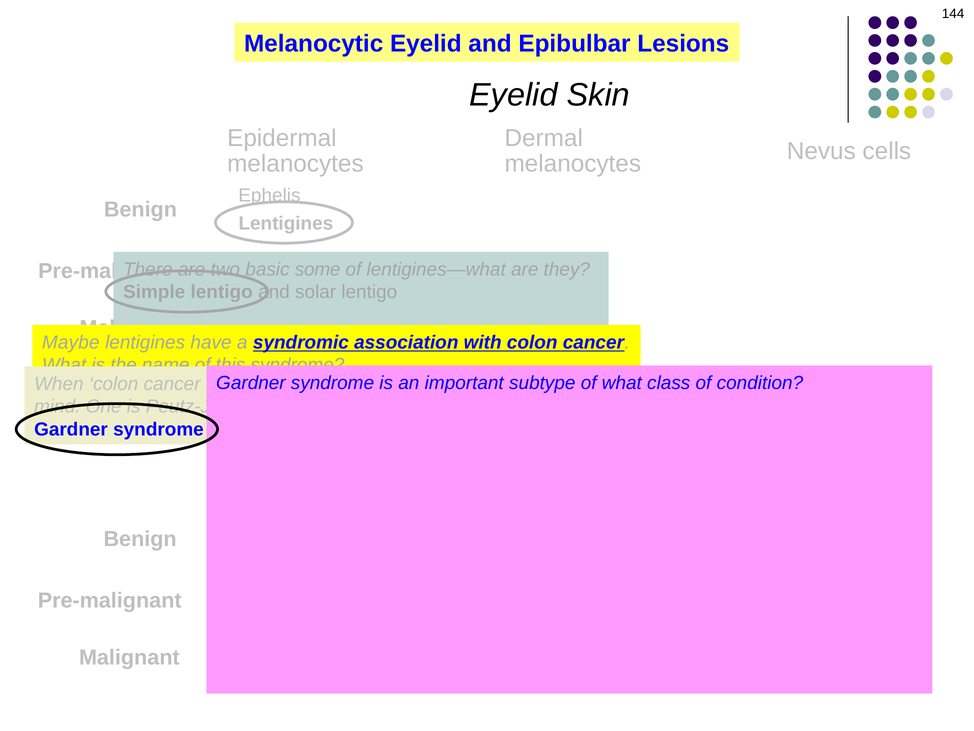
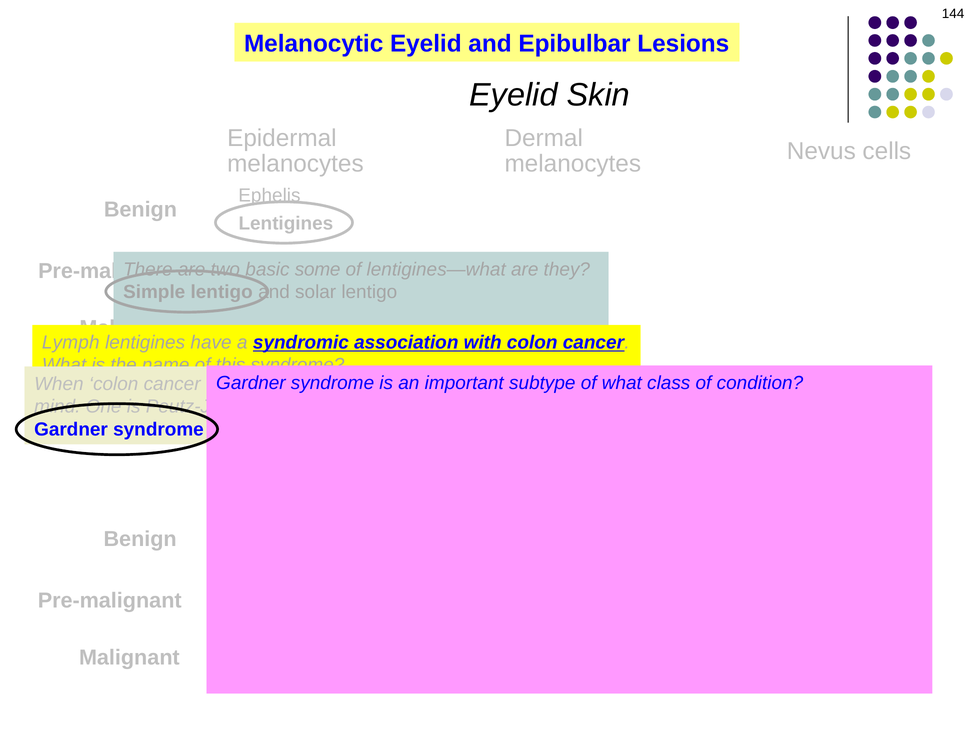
Maybe: Maybe -> Lymph (71, 342)
